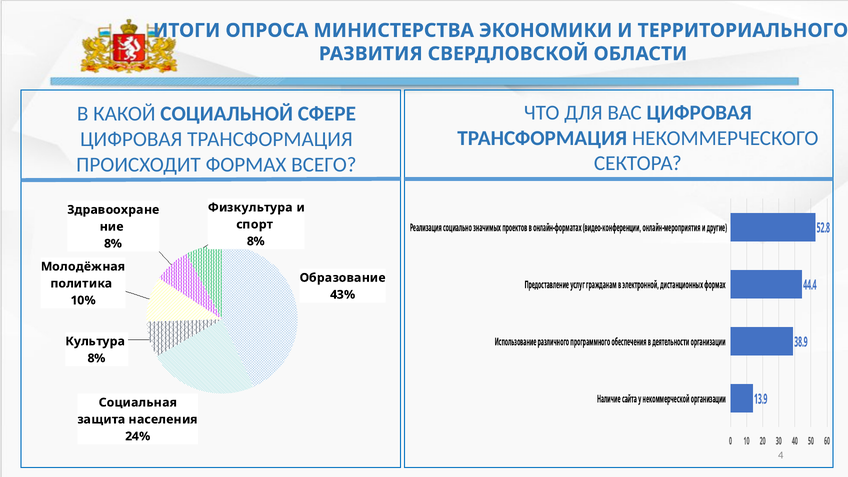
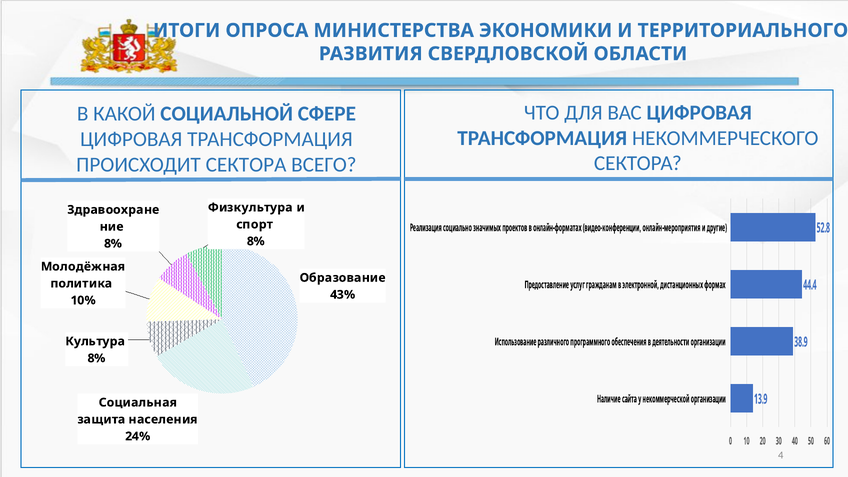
ПРОИСХОДИТ ФОРМАХ: ФОРМАХ -> СЕКТОРА (246, 165)
